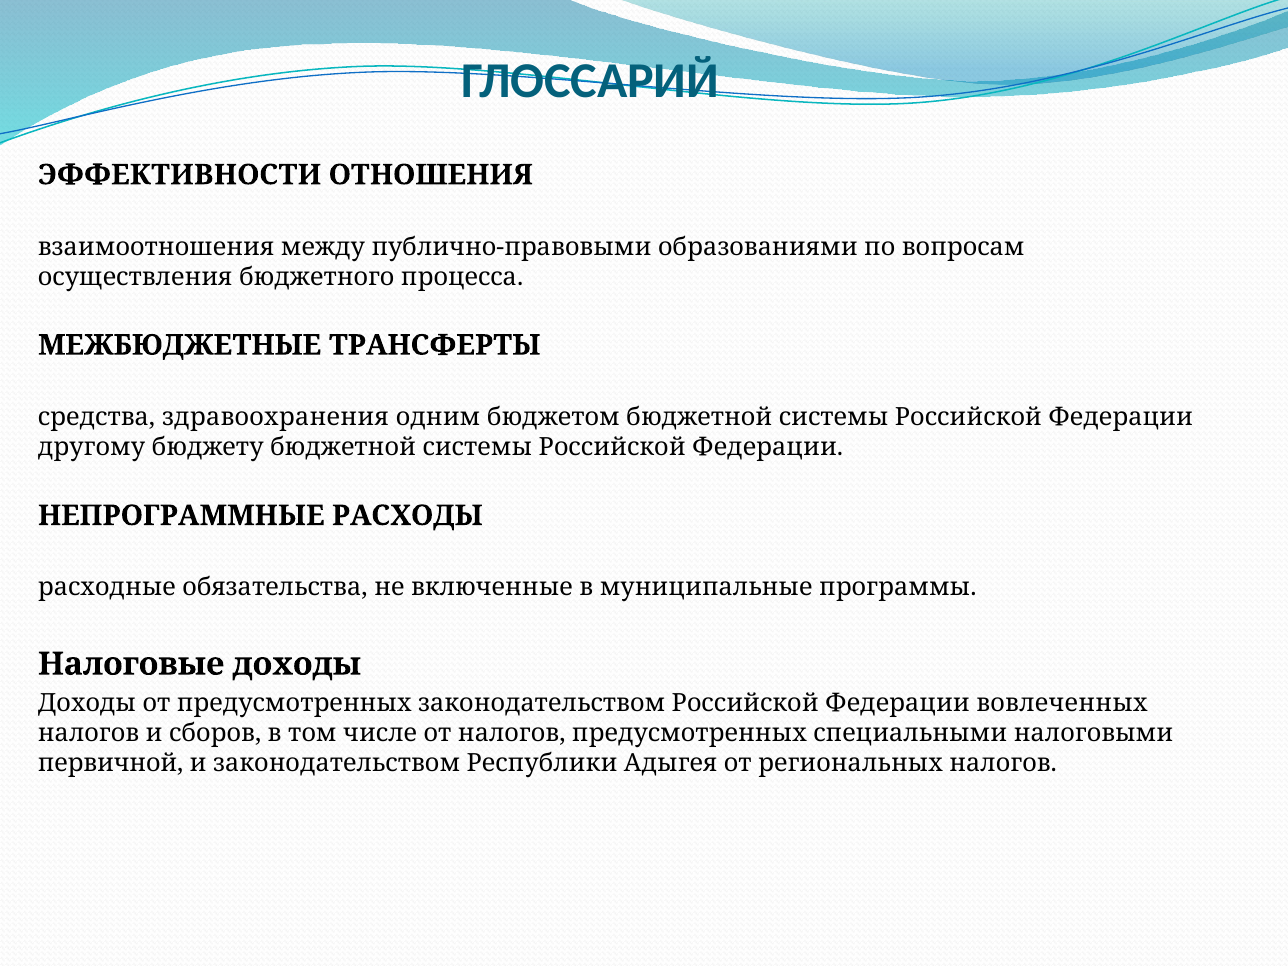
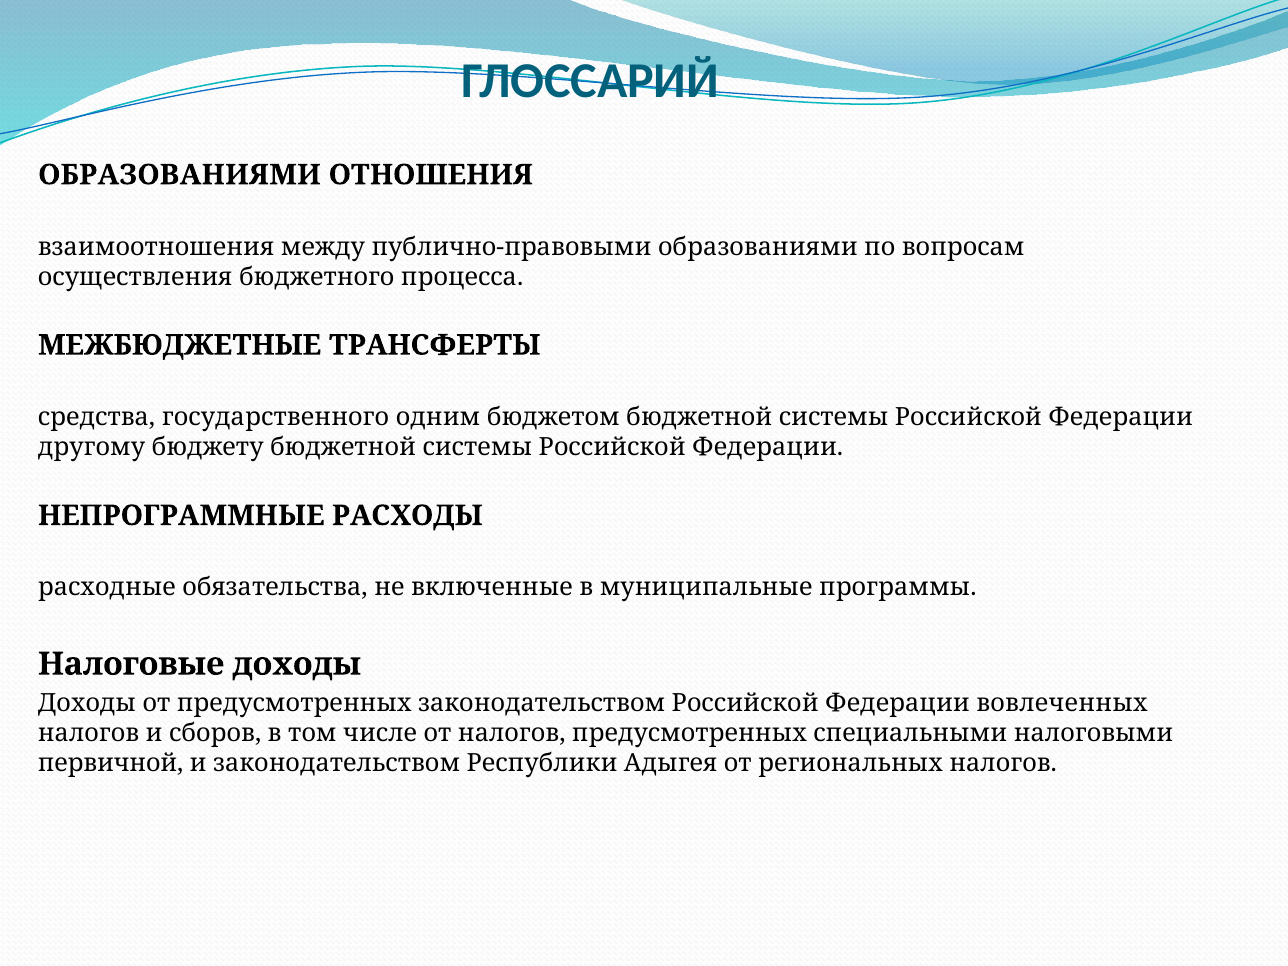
ЭФФЕКТИВНОСТИ: ЭФФЕКТИВНОСТИ -> ОБРАЗОВАНИЯМИ (180, 175)
здравоохранения: здравоохранения -> государственного (276, 417)
